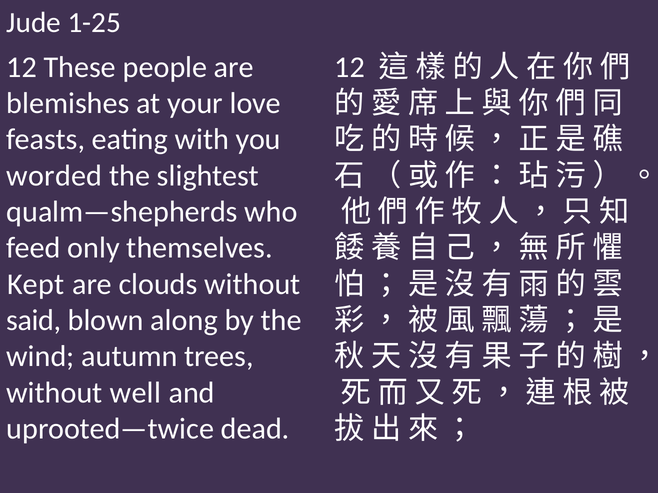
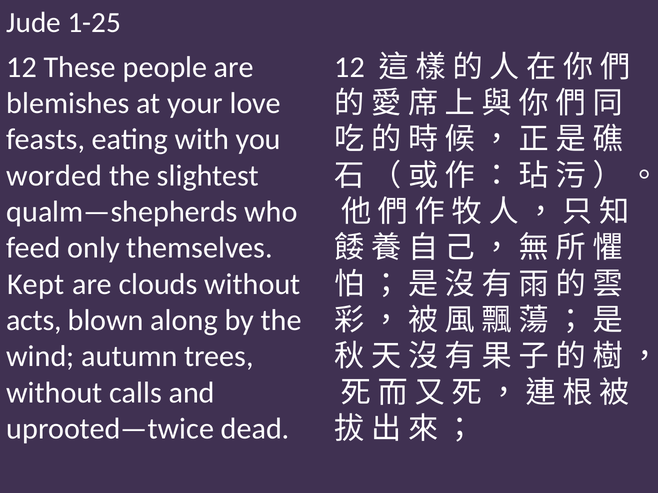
said: said -> acts (34, 321)
well: well -> calls (136, 393)
